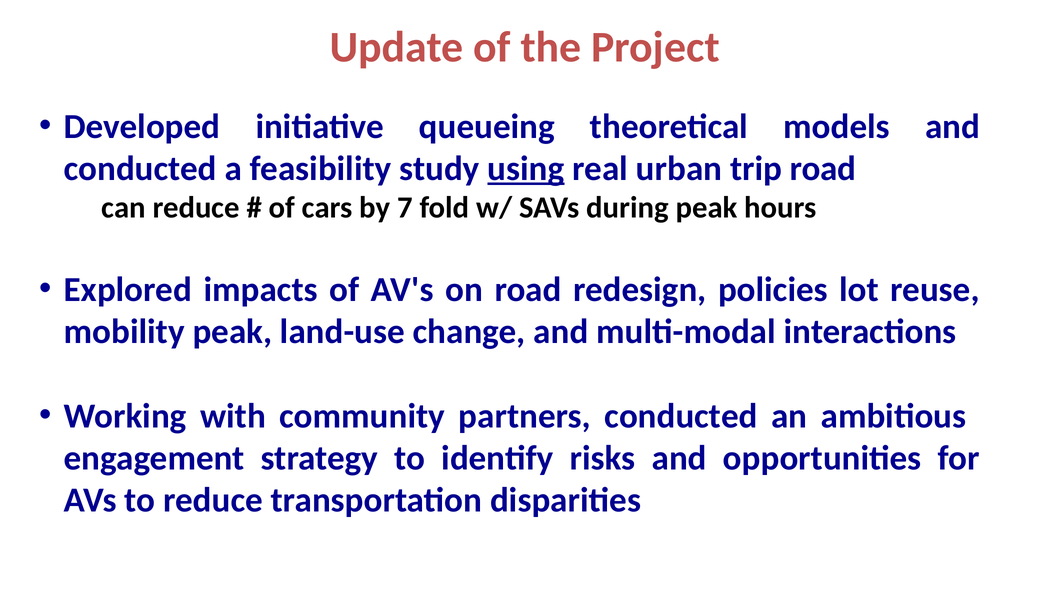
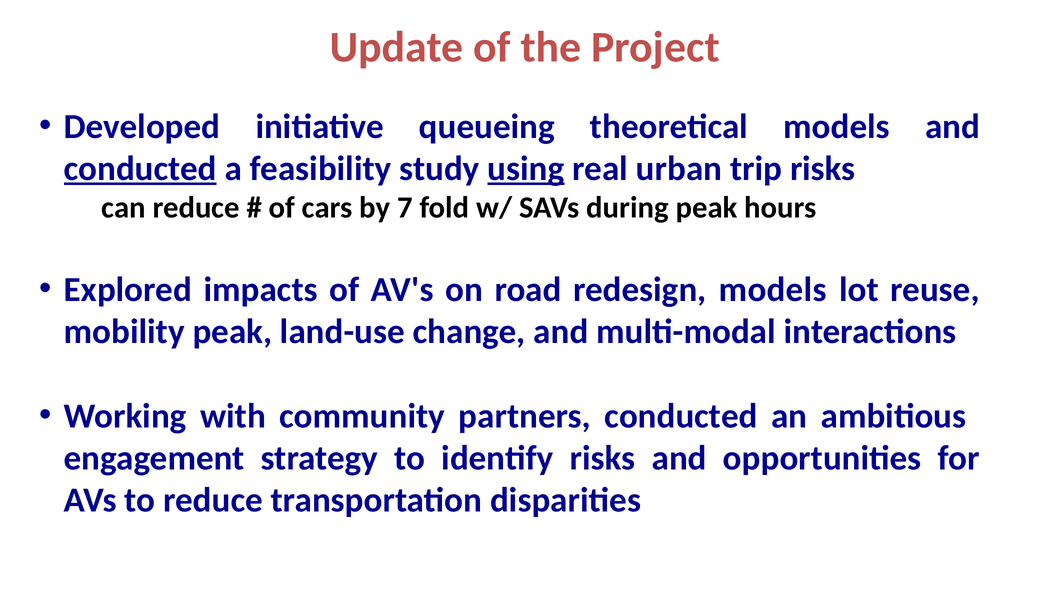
conducted underline: none -> present (140, 169)
trip road: road -> risks (823, 169)
redesign policies: policies -> models (773, 290)
